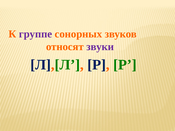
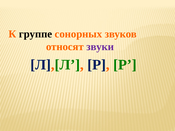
группе colour: purple -> black (36, 34)
